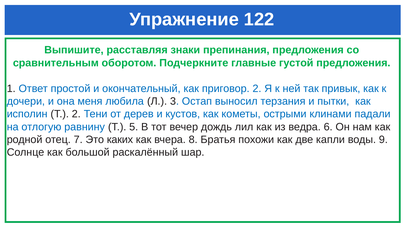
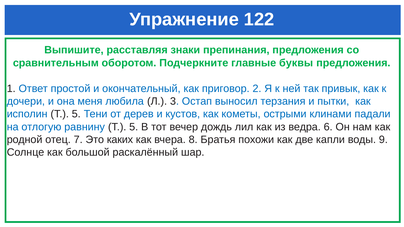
густой: густой -> буквы (296, 63)
исполин Т 2: 2 -> 5 (76, 114)
